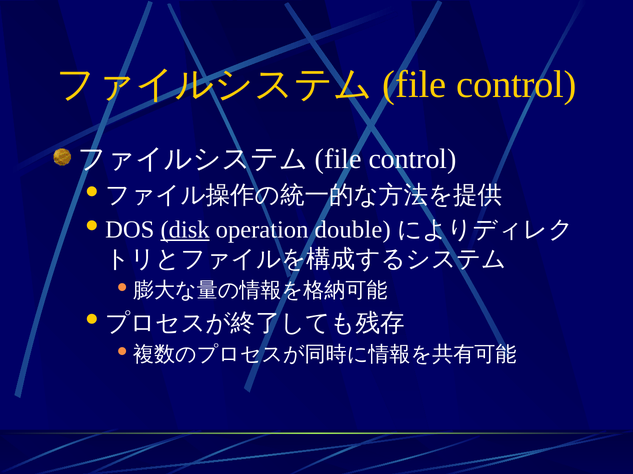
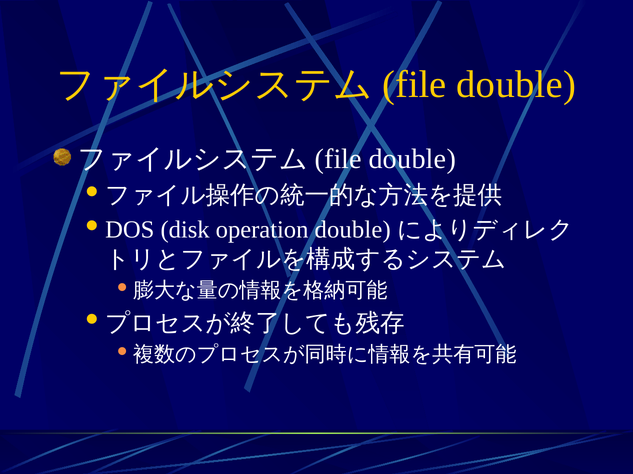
control: control -> double (516, 84)
control: control -> double (412, 159)
disk underline: present -> none (185, 230)
